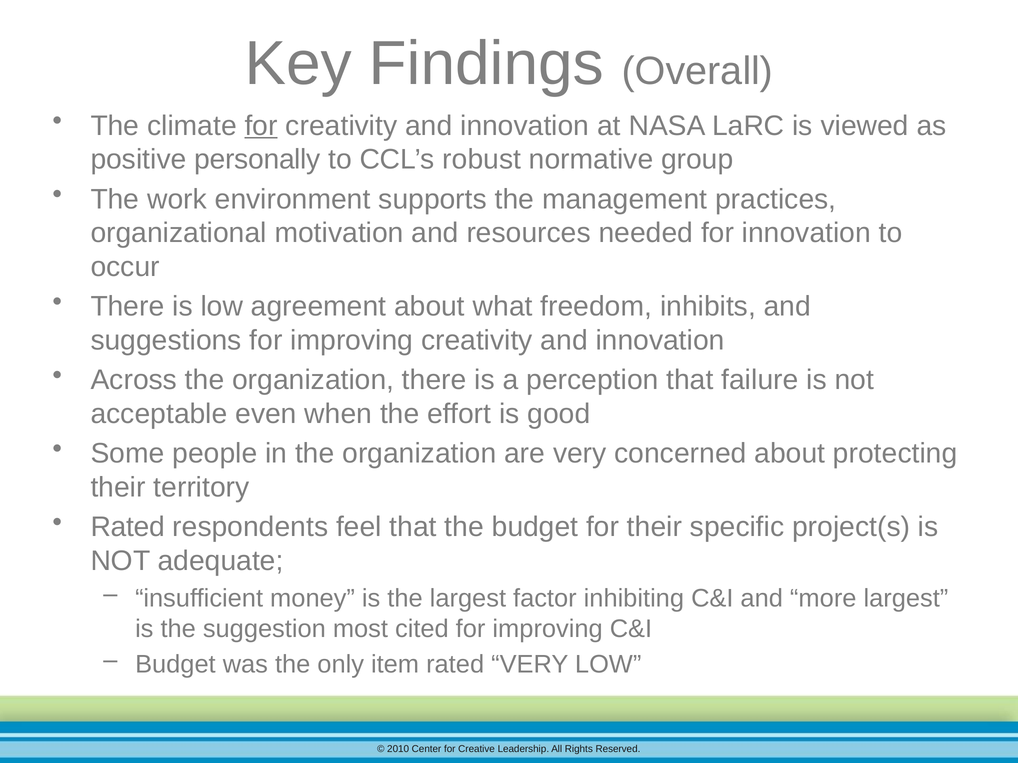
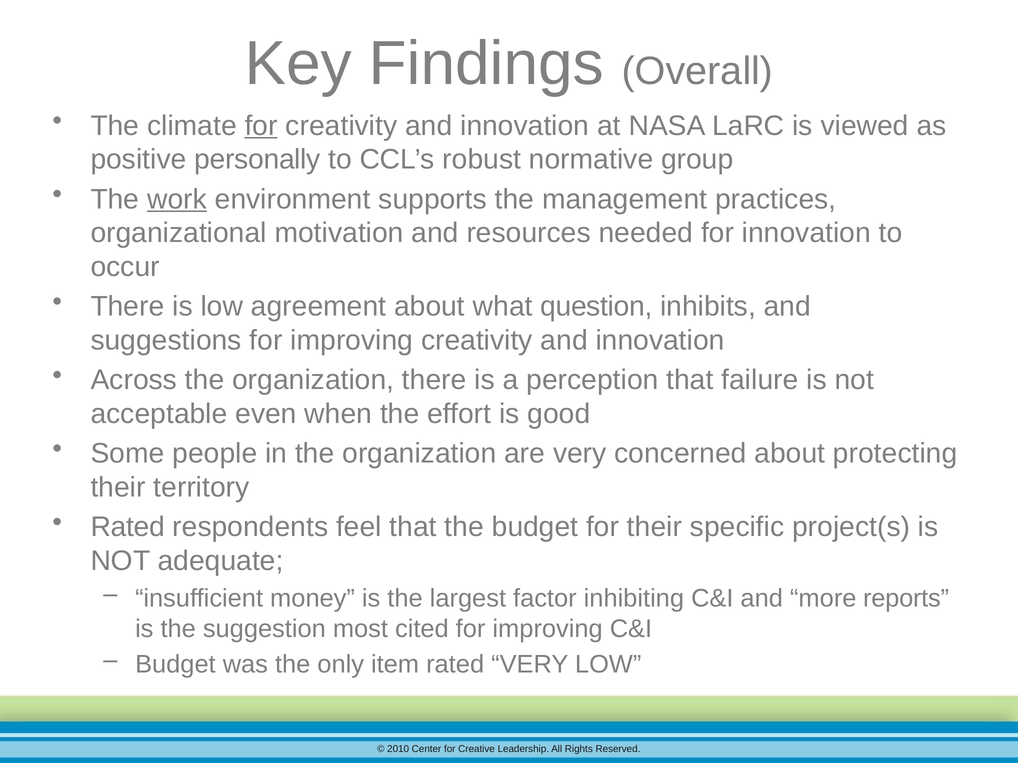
work underline: none -> present (177, 199)
freedom: freedom -> question (596, 307)
more largest: largest -> reports (906, 599)
